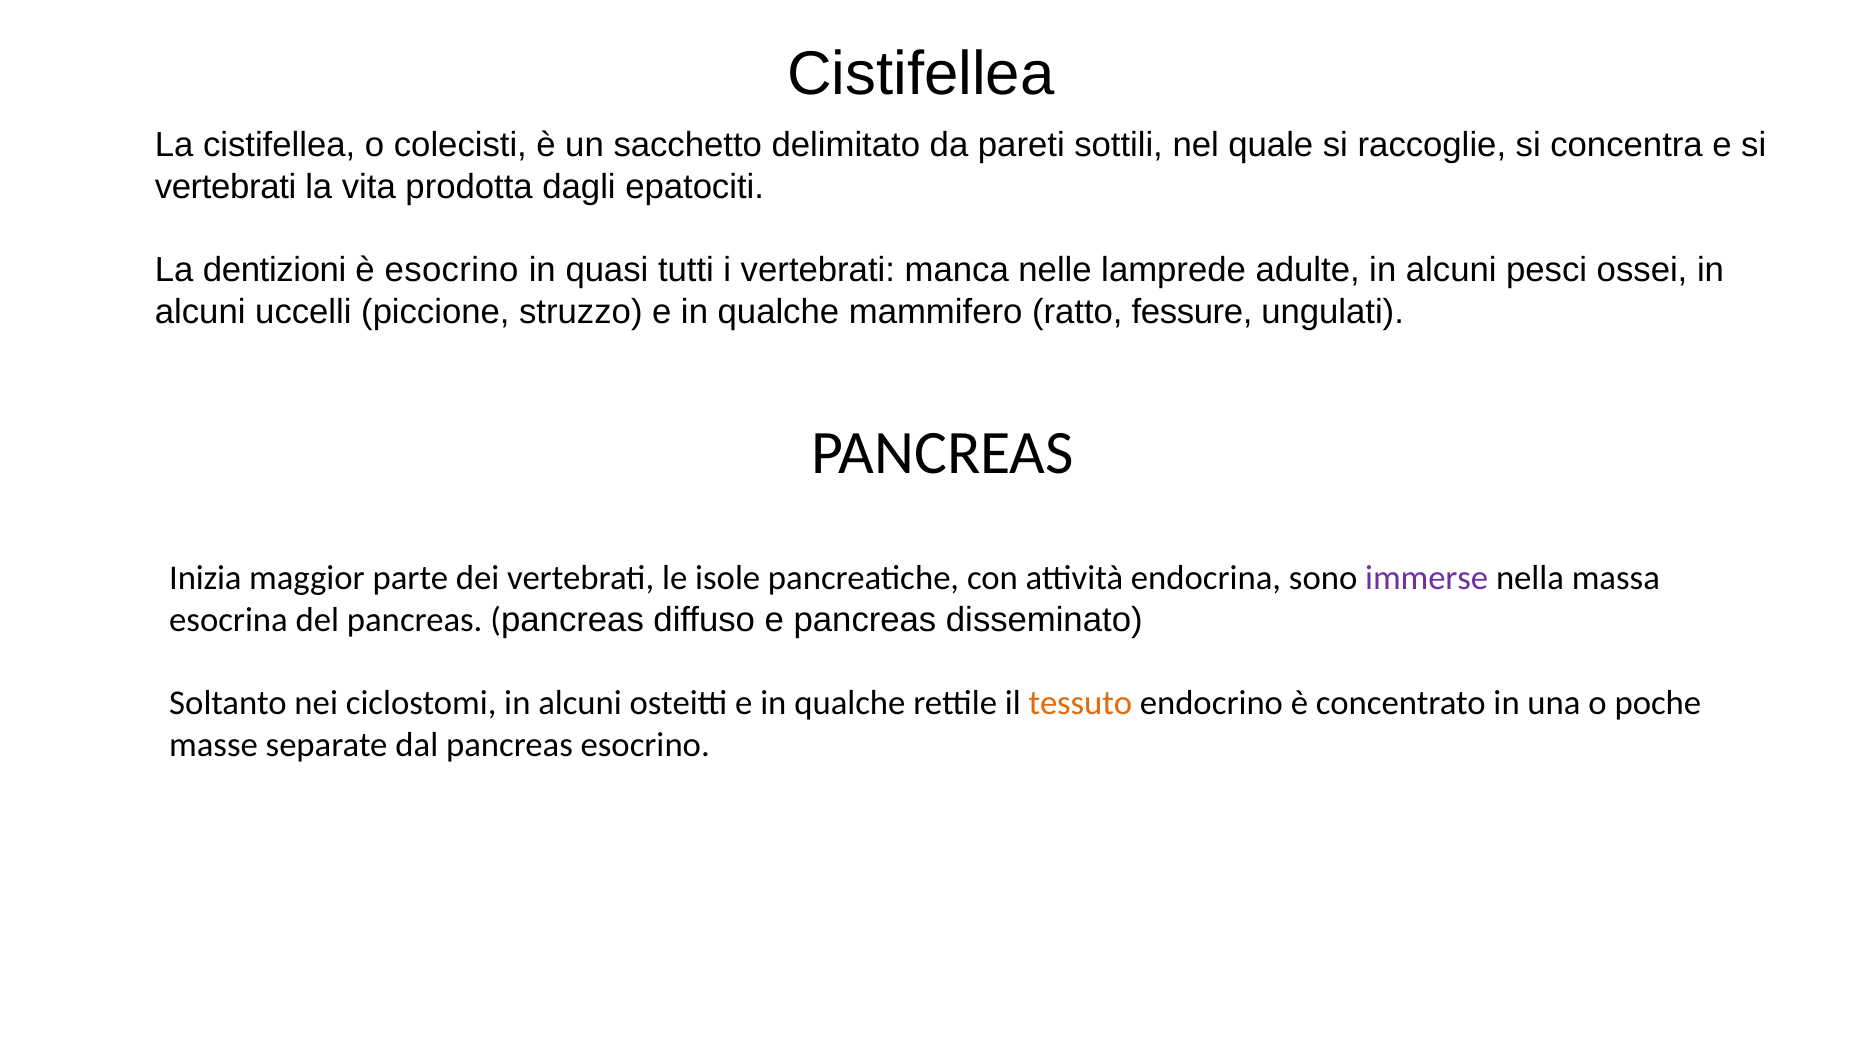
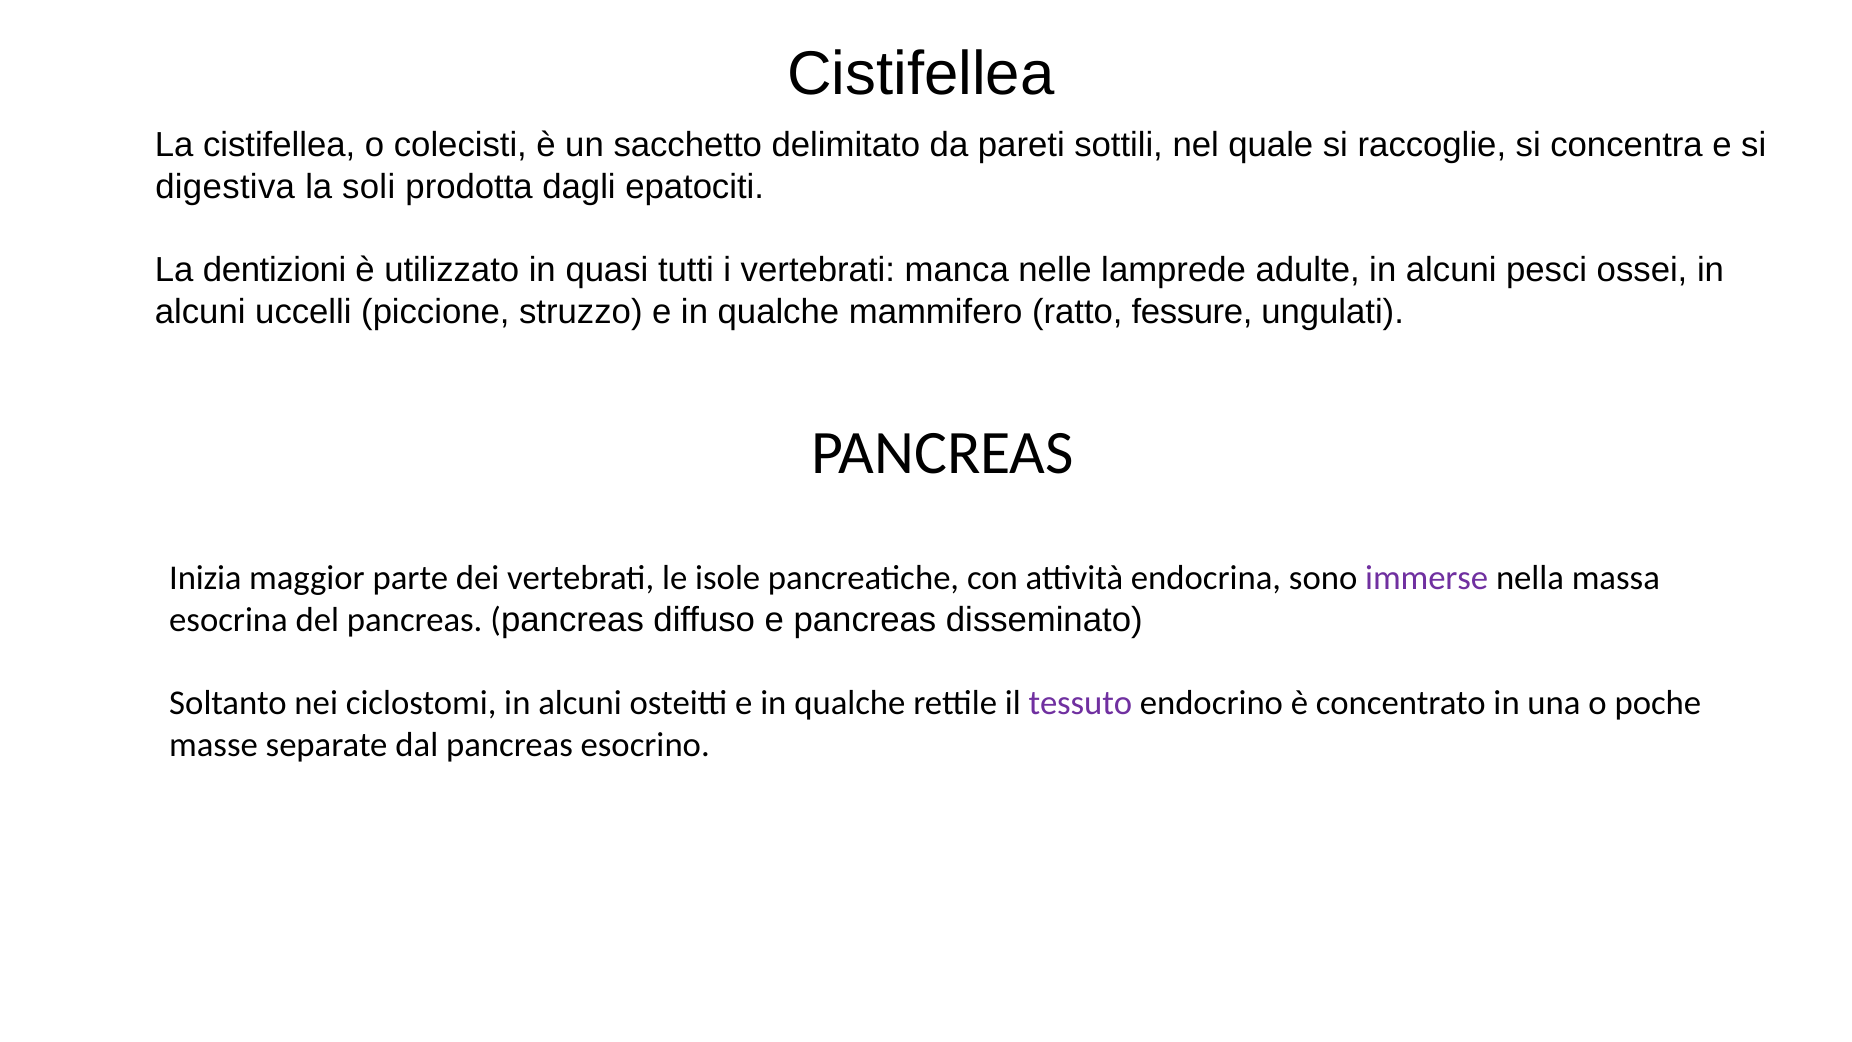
vertebrati: vertebrati -> digestiva (225, 187)
vita: vita -> soli (369, 187)
è esocrino: esocrino -> utilizzato (452, 270)
tessuto colour: orange -> purple (1080, 703)
